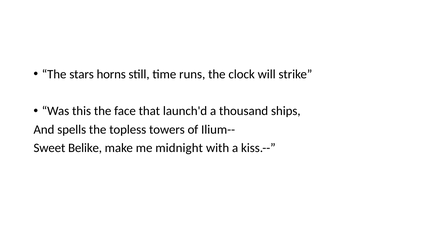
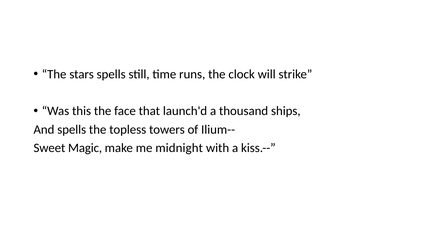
stars horns: horns -> spells (111, 74)
Belike: Belike -> Magic (85, 148)
